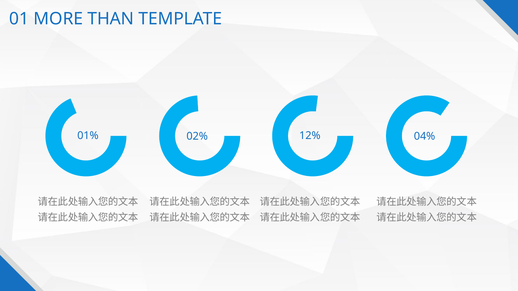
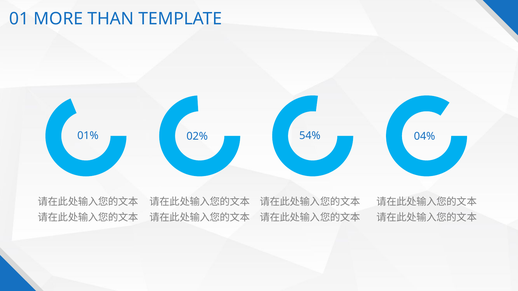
12%: 12% -> 54% (310, 136)
